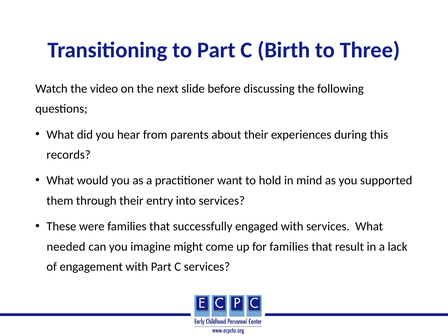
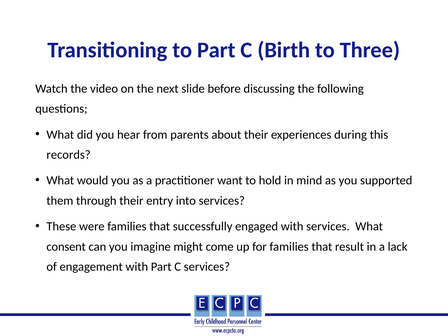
needed: needed -> consent (66, 247)
